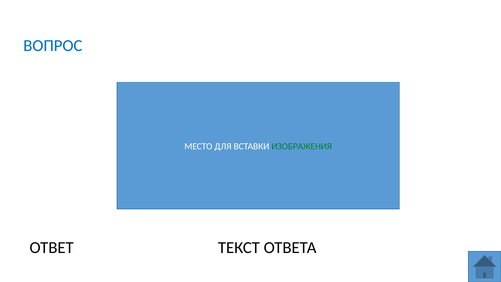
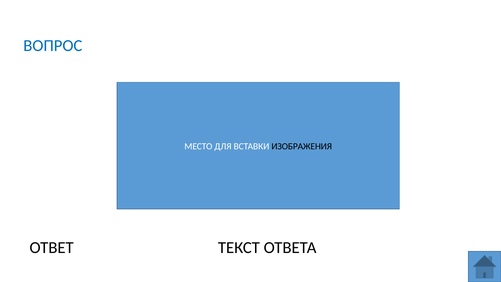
ИЗОБРАЖЕНИЯ colour: green -> black (302, 146)
